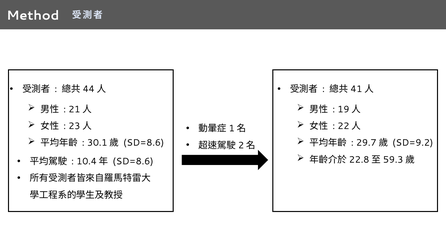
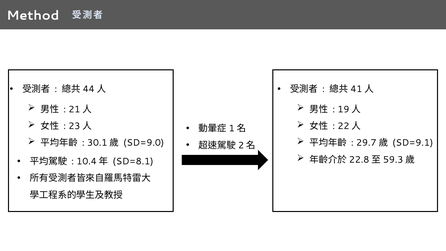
SD=8.6: SD=8.6 -> SD=9.0 (144, 143)
SD=9.2: SD=9.2 -> SD=9.1 (413, 143)
SD=8.6: SD=8.6 -> SD=8.1 (133, 161)
